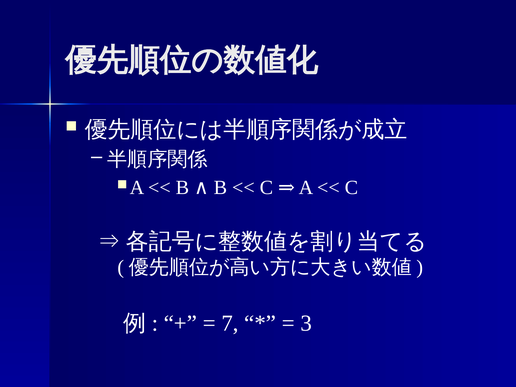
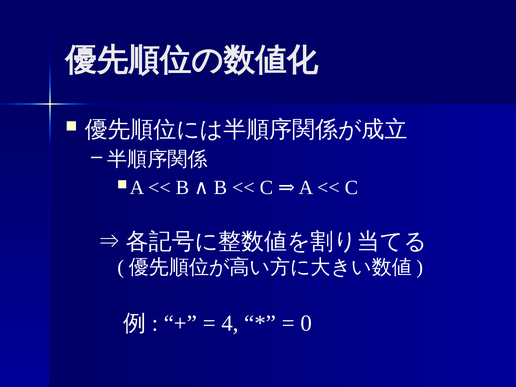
7: 7 -> 4 (230, 323)
3: 3 -> 0 (306, 323)
